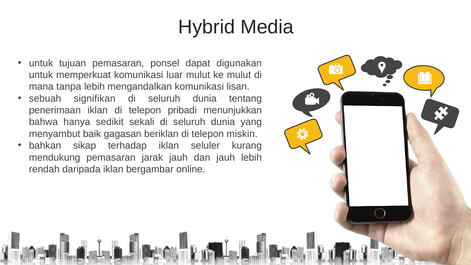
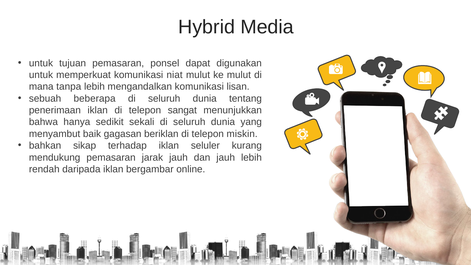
luar: luar -> niat (175, 75)
signifikan: signifikan -> beberapa (95, 98)
pribadi: pribadi -> sangat (182, 110)
